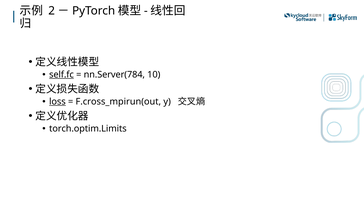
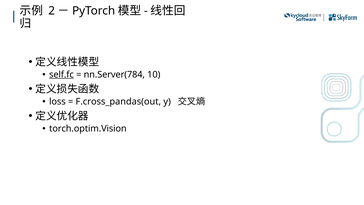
loss underline: present -> none (57, 102)
F.cross_mpirun(out: F.cross_mpirun(out -> F.cross_pandas(out (118, 102)
torch.optim.Limits: torch.optim.Limits -> torch.optim.Vision (88, 129)
